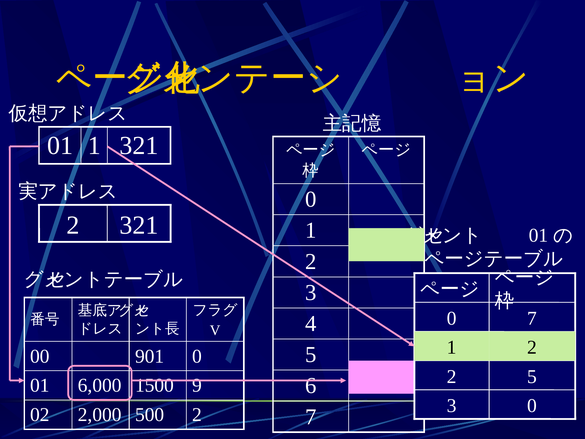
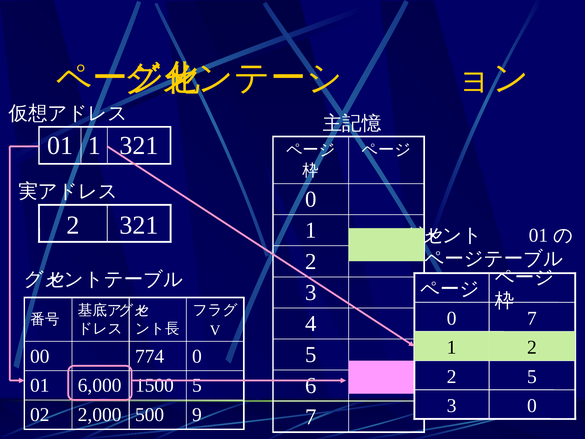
901: 901 -> 774 (150, 356)
1500 9: 9 -> 5 (197, 385)
500 2: 2 -> 9 (197, 415)
